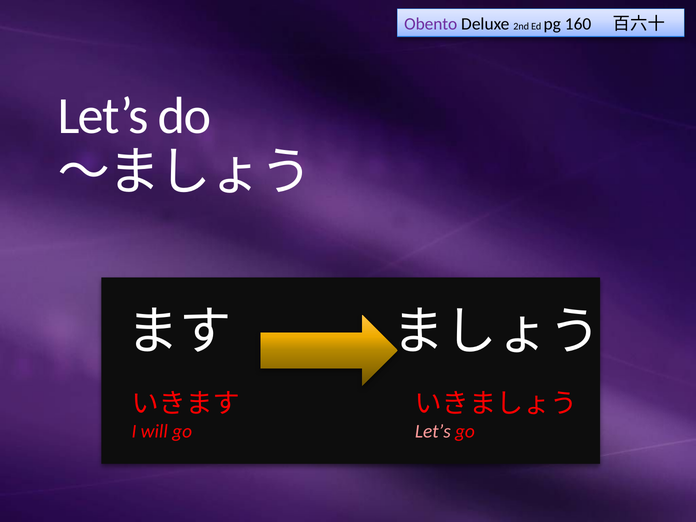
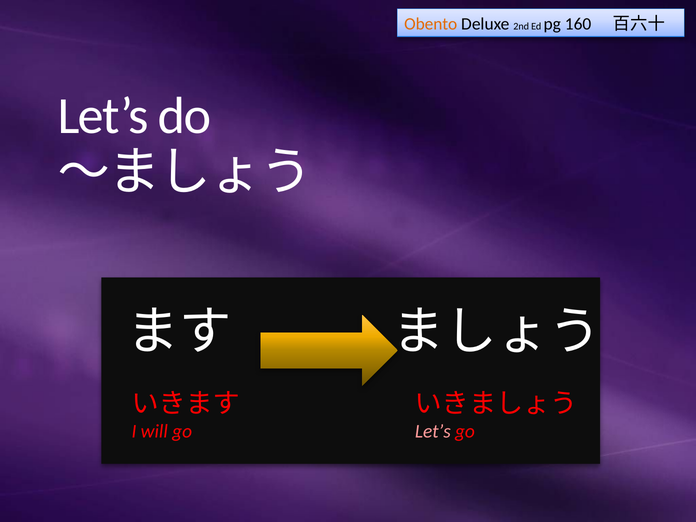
Obento colour: purple -> orange (431, 24)
